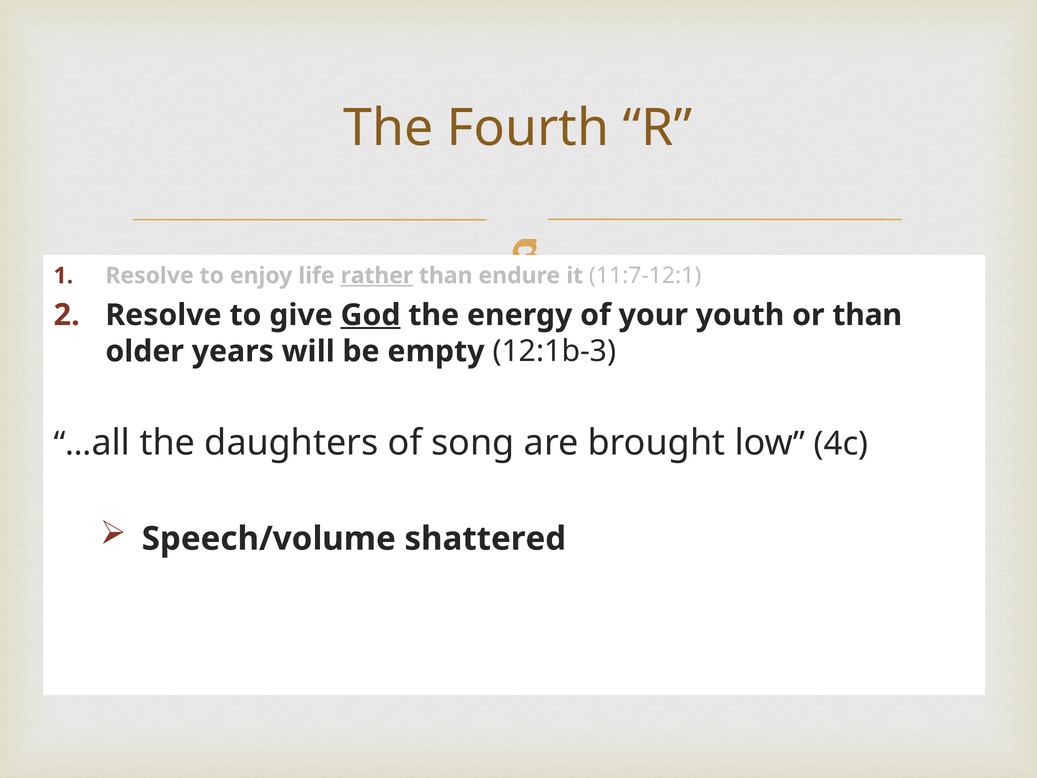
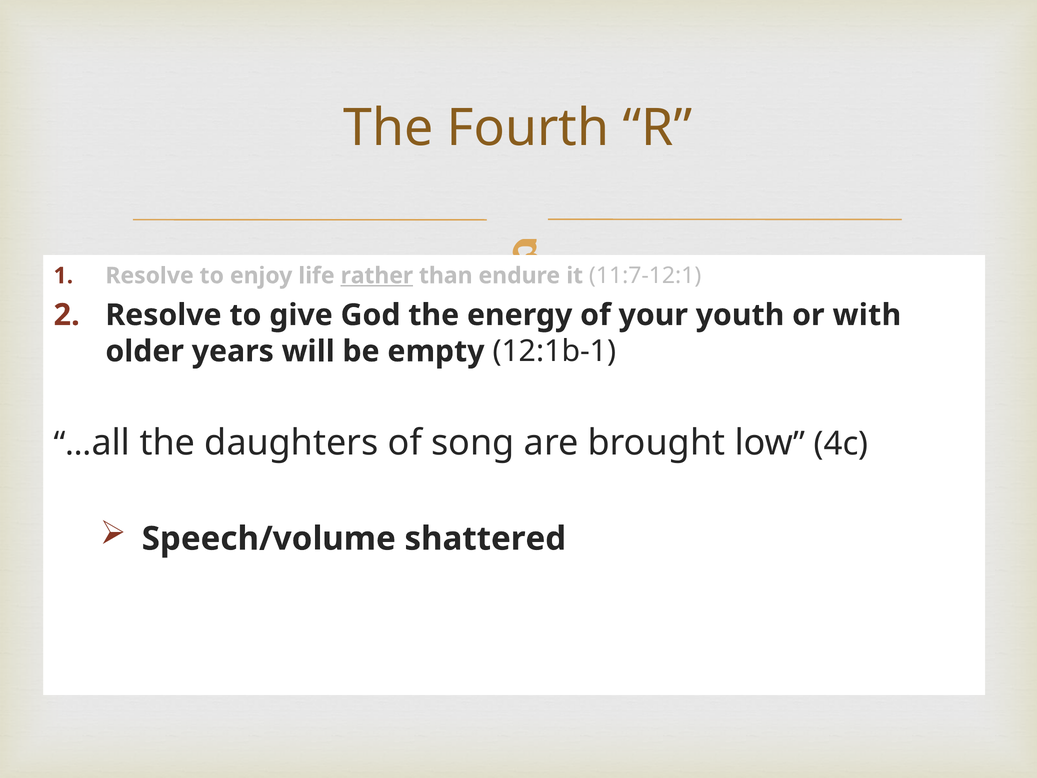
God underline: present -> none (371, 315)
or than: than -> with (867, 315)
12:1b-3: 12:1b-3 -> 12:1b-1 (554, 351)
